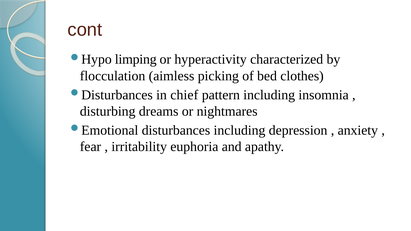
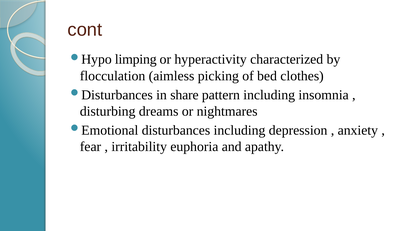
chief: chief -> share (184, 95)
